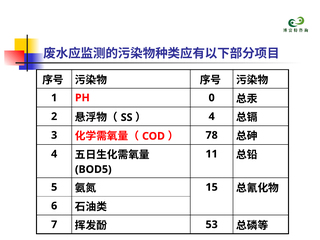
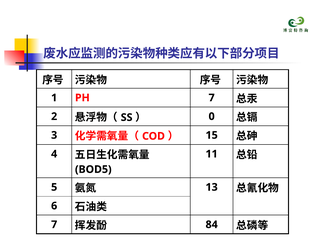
PH 0: 0 -> 7 (212, 98)
4: 4 -> 0 (212, 116)
78: 78 -> 15 (212, 135)
15: 15 -> 13 (212, 187)
53: 53 -> 84 (212, 225)
